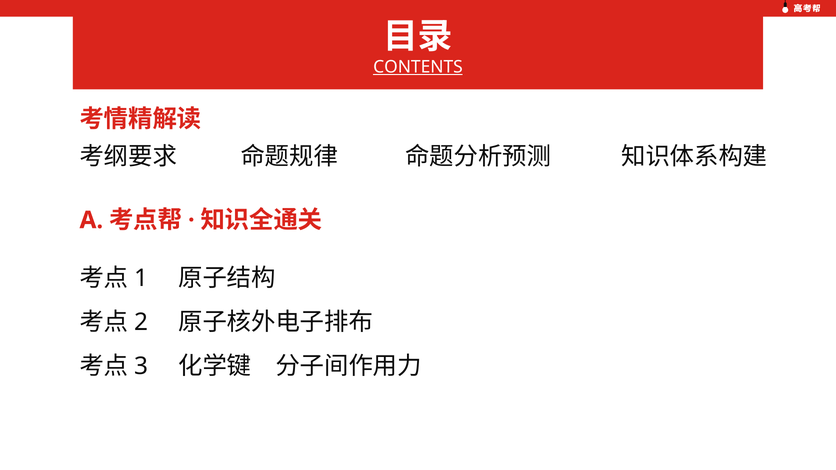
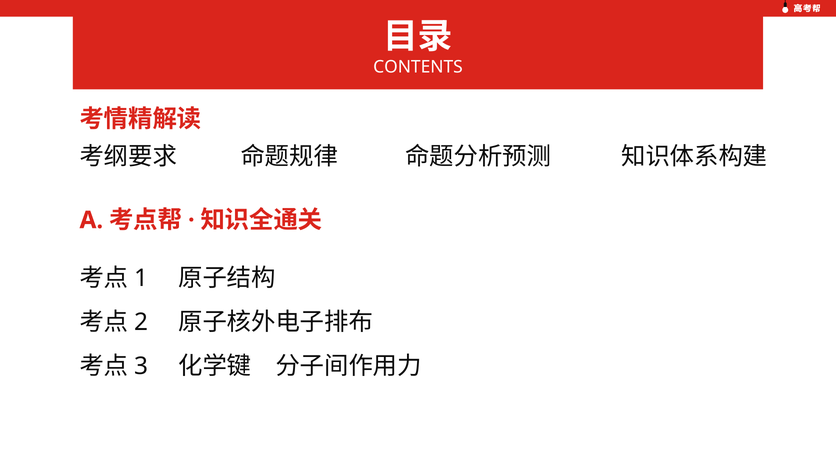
CONTENTS underline: present -> none (418, 67)
